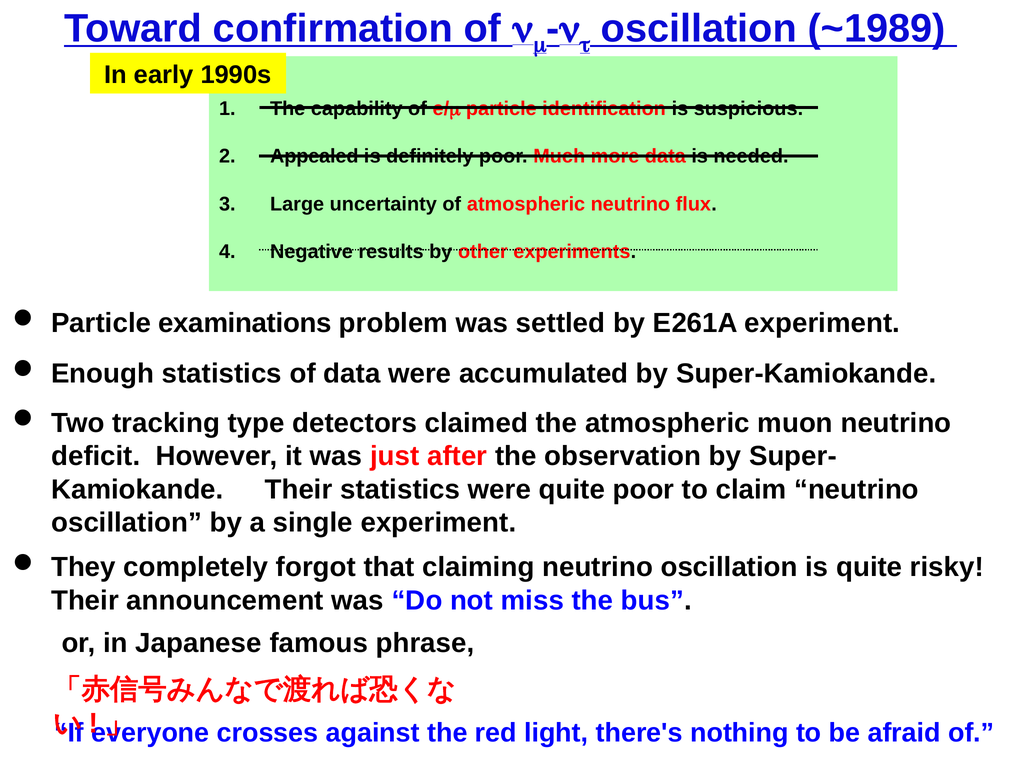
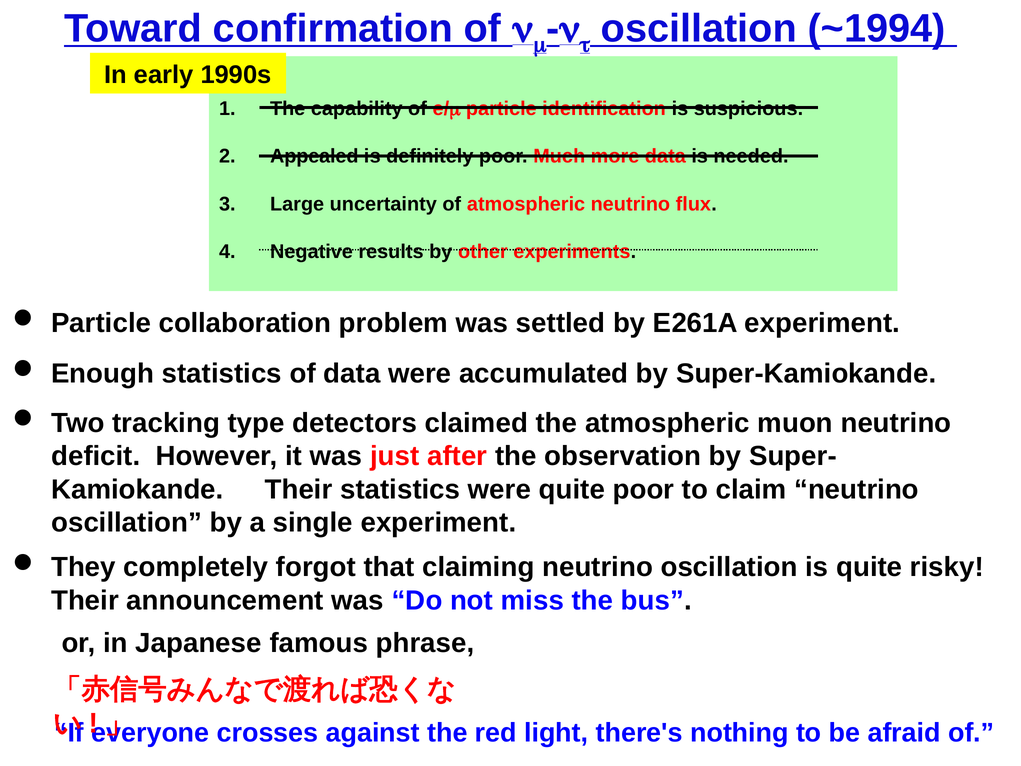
~1989: ~1989 -> ~1994 (877, 29)
examinations: examinations -> collaboration (245, 323)
